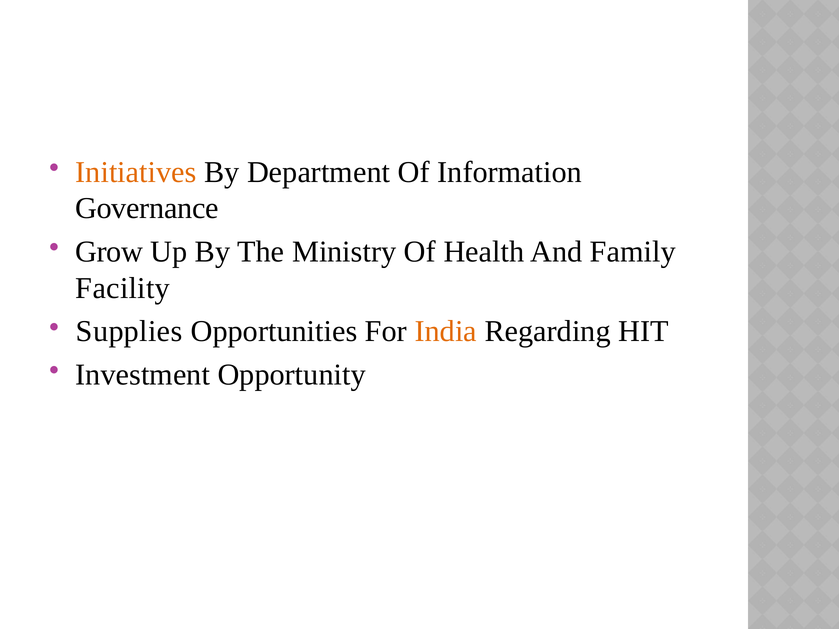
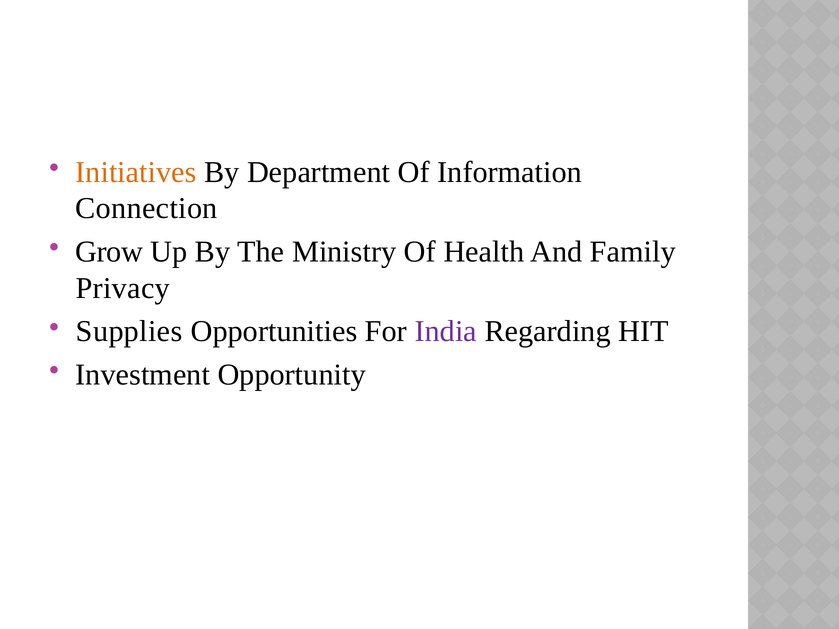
Governance: Governance -> Connection (146, 209)
Facility: Facility -> Privacy (123, 288)
India colour: orange -> purple (446, 332)
